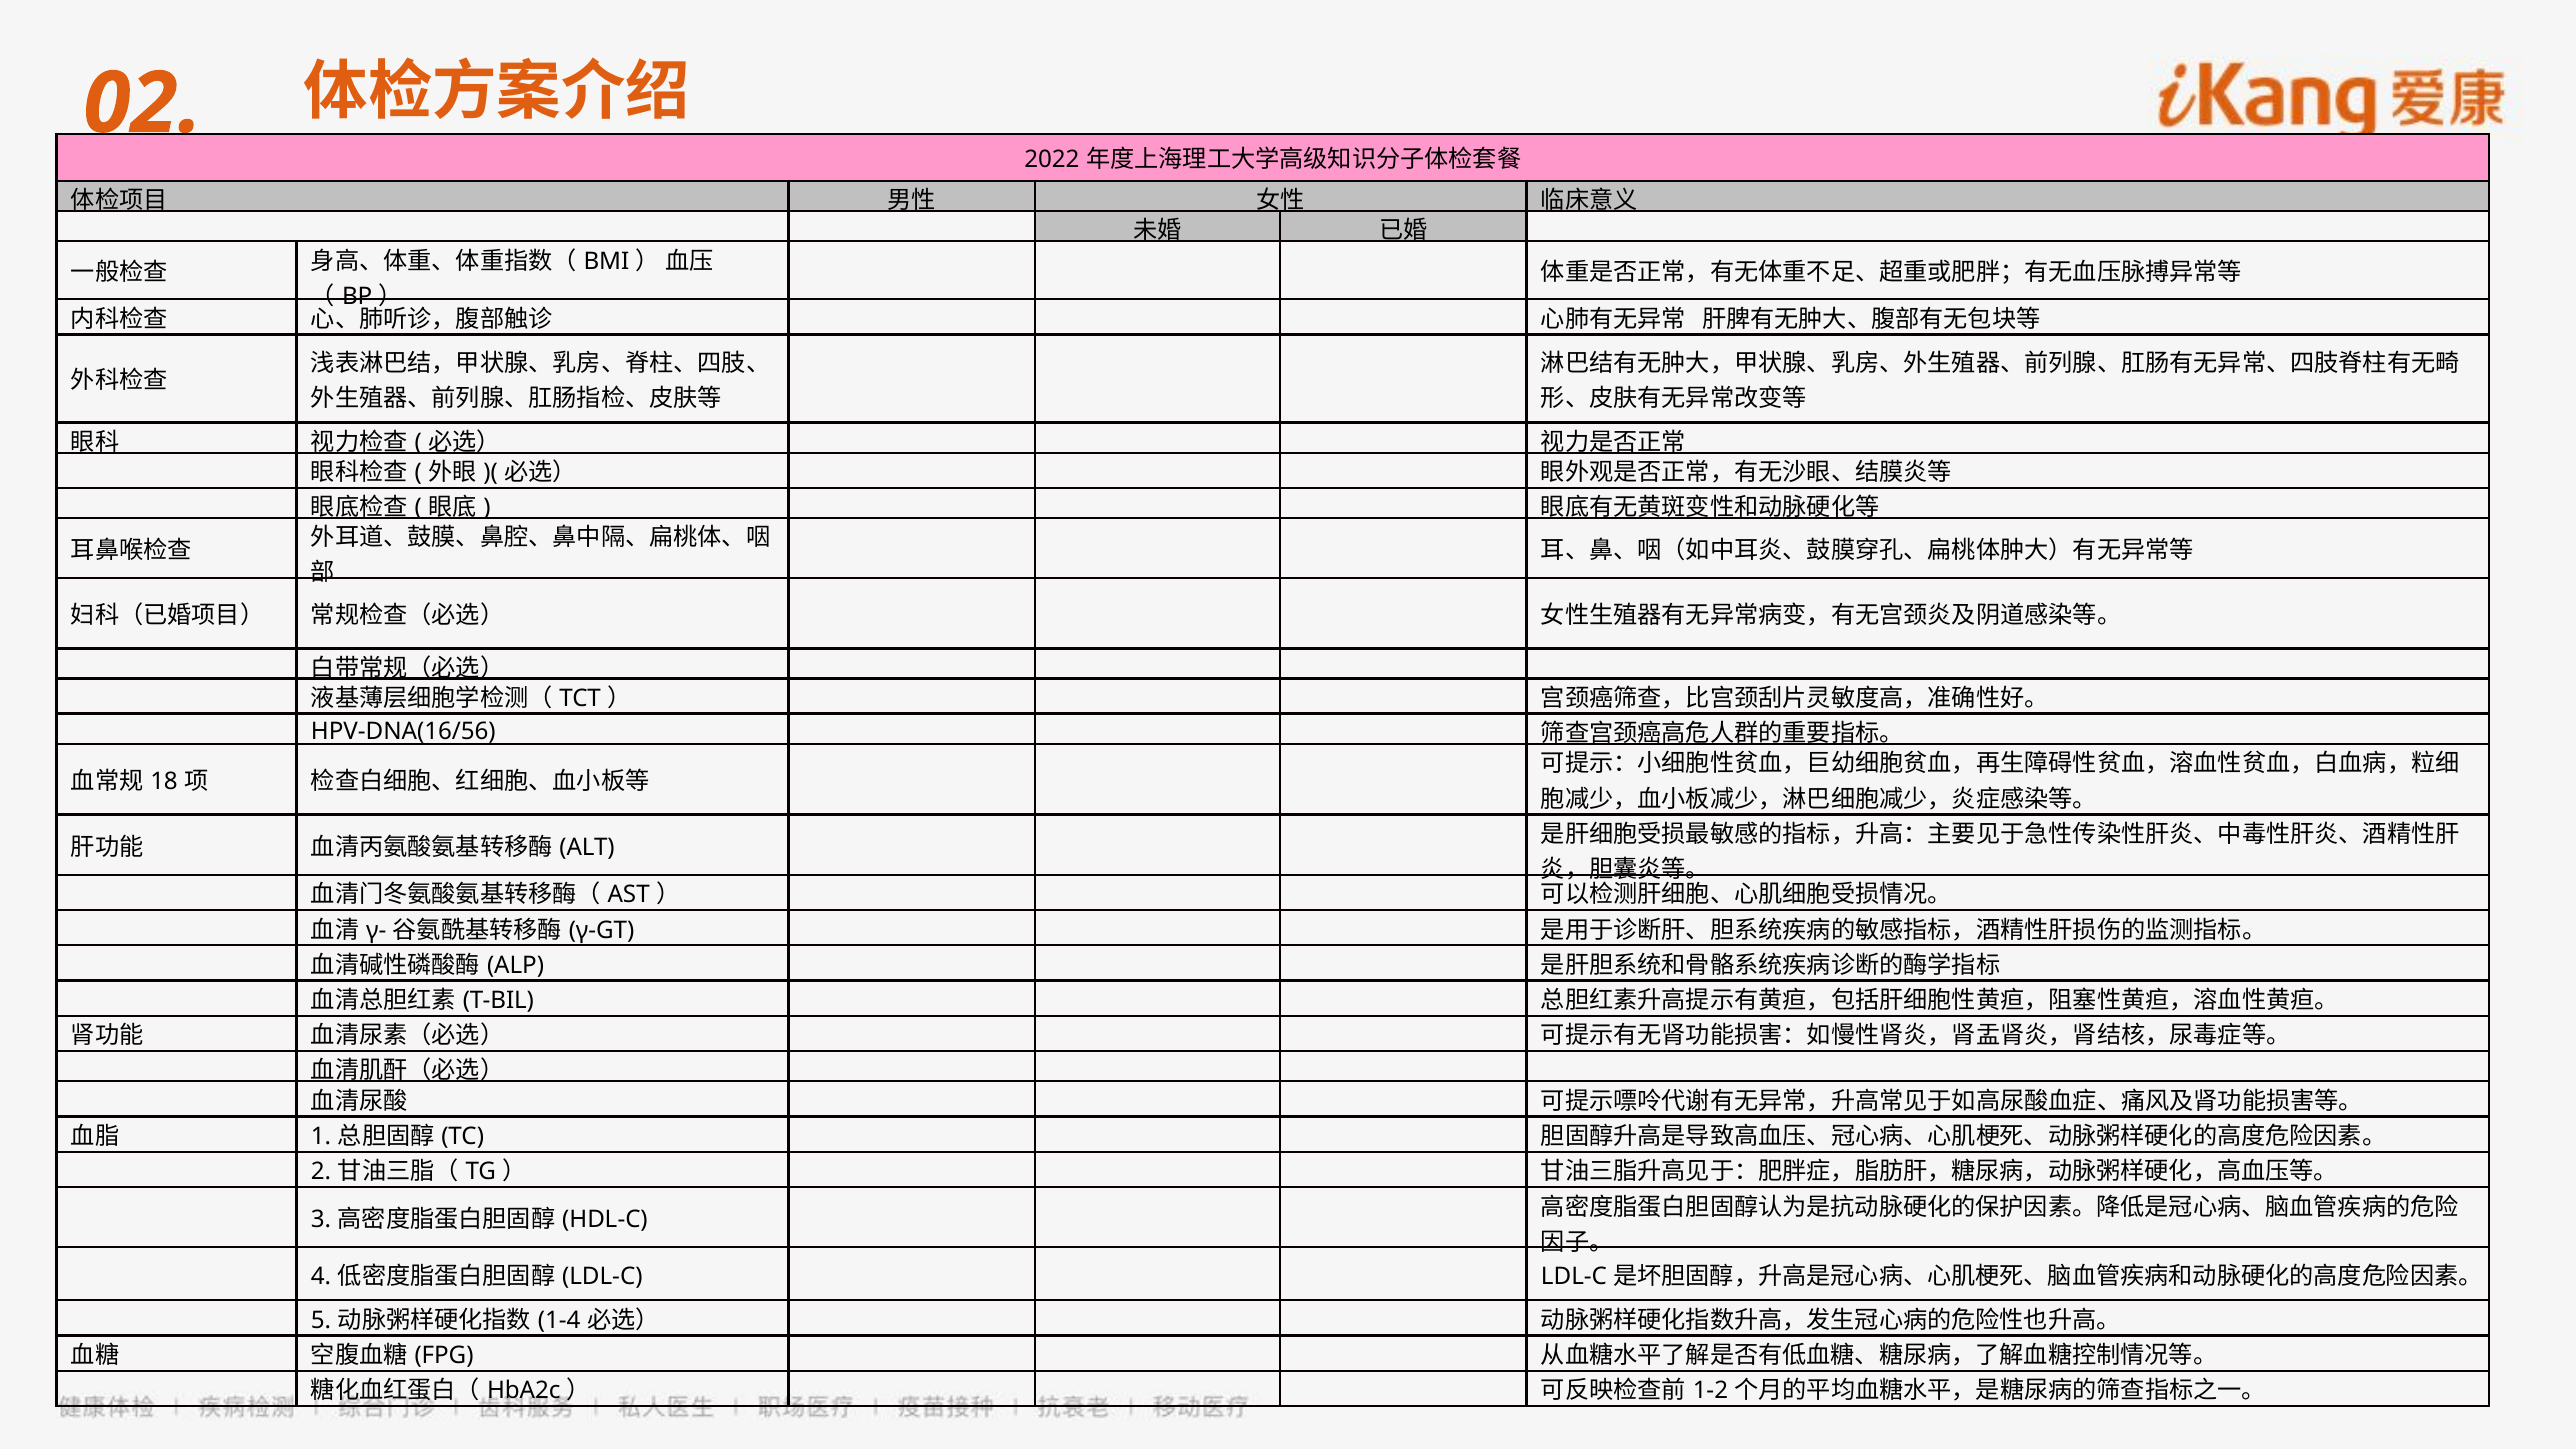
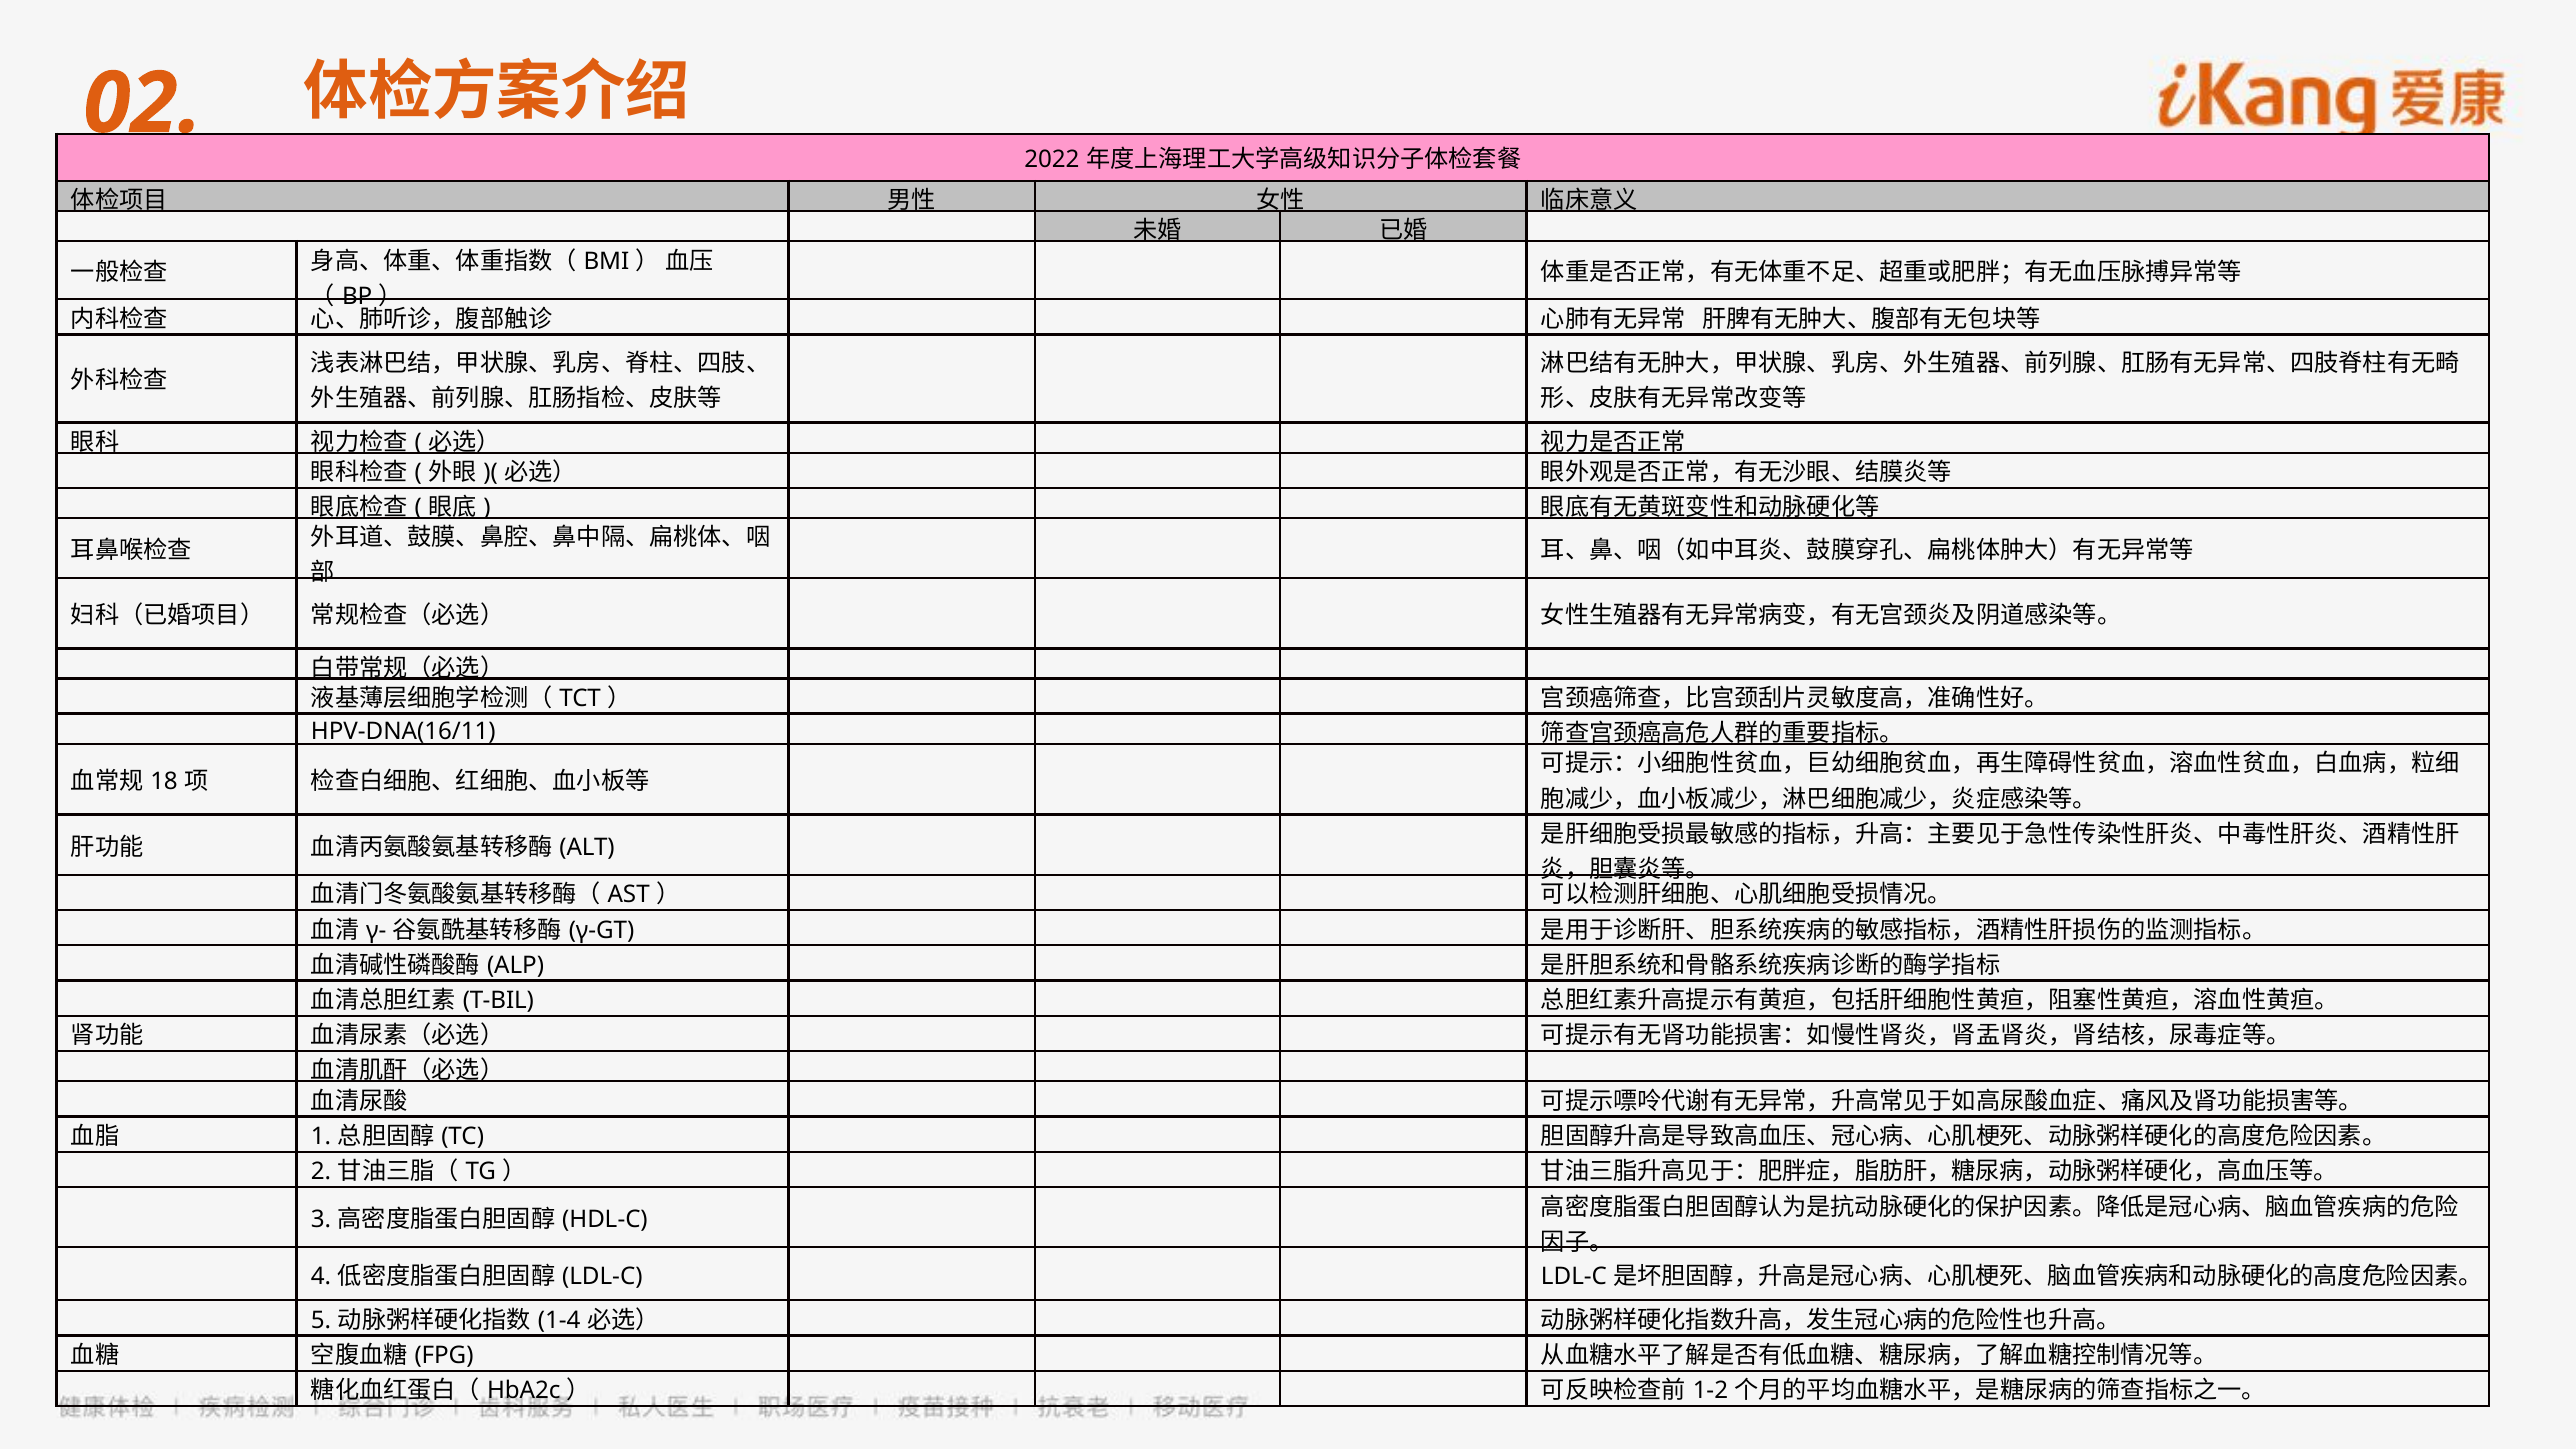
HPV-DNA(16/56: HPV-DNA(16/56 -> HPV-DNA(16/11 (403, 731)
